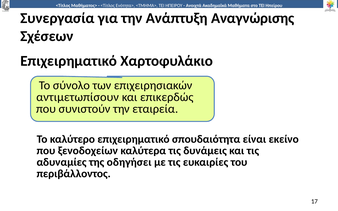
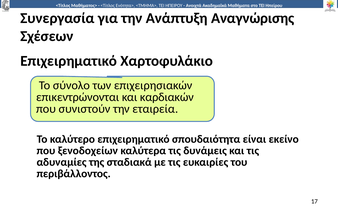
αντιμετωπίσουν: αντιμετωπίσουν -> επικεντρώνονται (78, 97)
επικερδώς: επικερδώς -> καρδιακών (167, 97)
οδηγήσει: οδηγήσει -> σταδιακά (129, 162)
